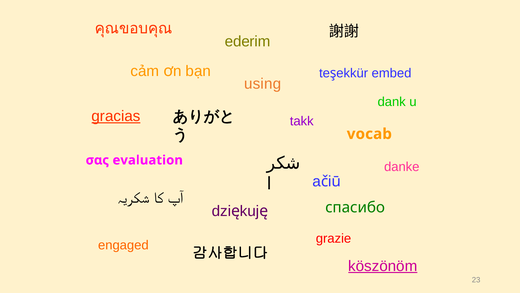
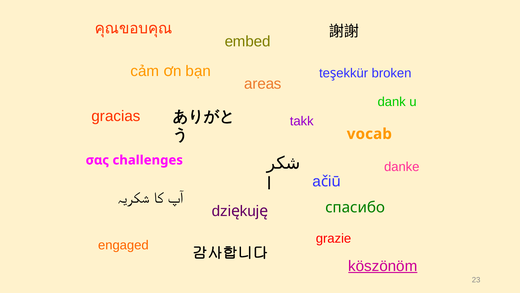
ederim: ederim -> embed (248, 41)
embed: embed -> broken (392, 73)
using: using -> areas (263, 84)
gracias underline: present -> none (116, 116)
evaluation: evaluation -> challenges (148, 160)
